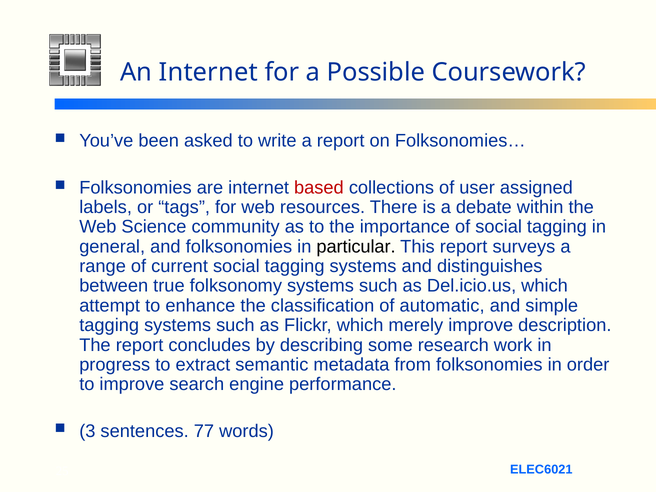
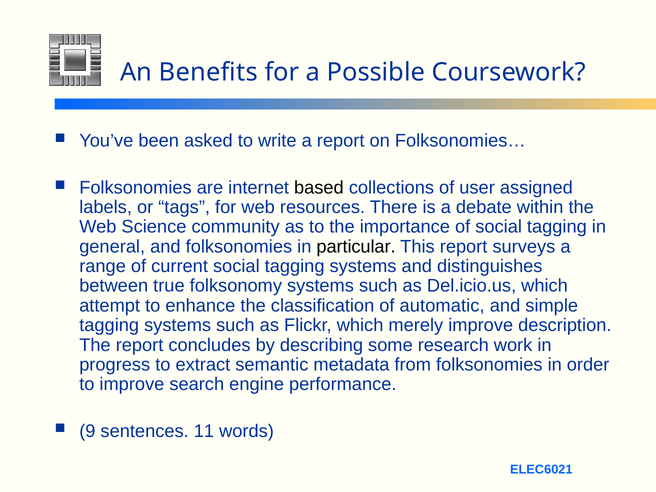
An Internet: Internet -> Benefits (208, 73)
based colour: red -> black (319, 188)
3: 3 -> 9 (87, 431)
77: 77 -> 11 (204, 431)
